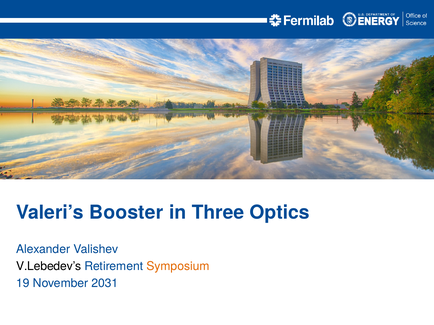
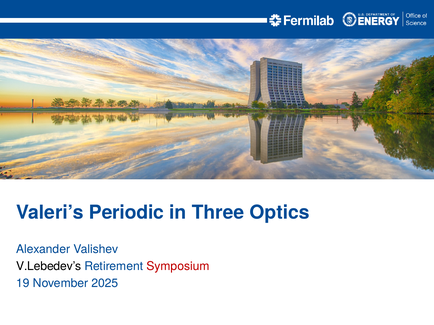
Booster: Booster -> Periodic (127, 213)
Symposium colour: orange -> red (178, 267)
2031: 2031 -> 2025 (105, 284)
